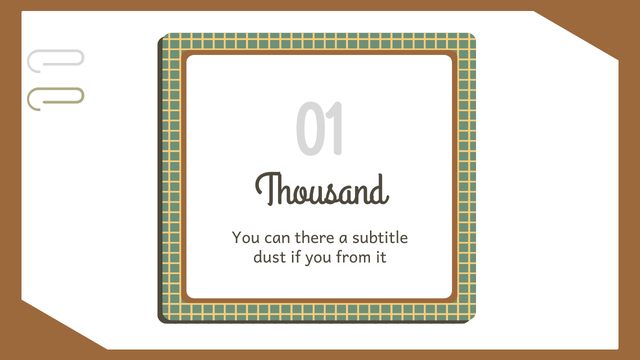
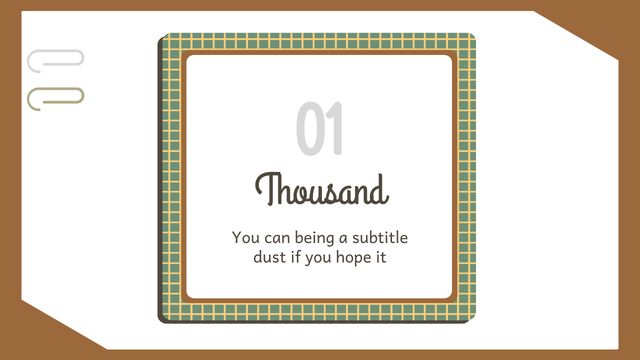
there: there -> being (315, 238)
from: from -> hope (354, 257)
